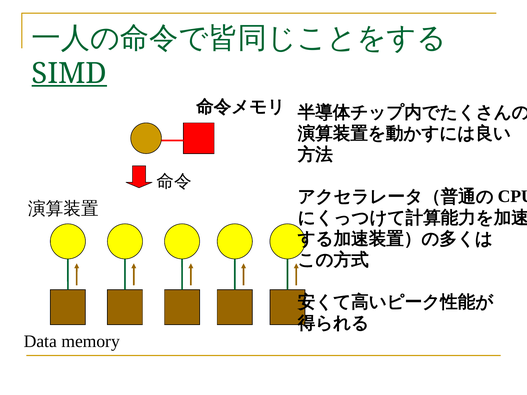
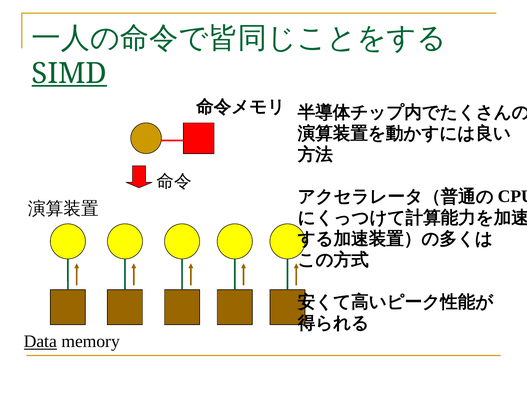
Data underline: none -> present (40, 342)
